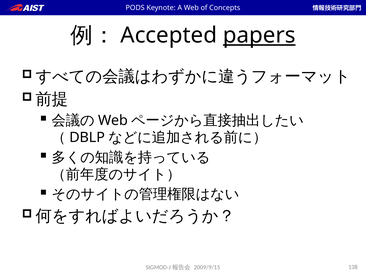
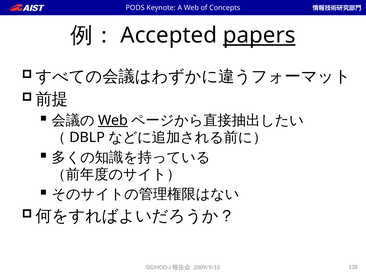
Web underline: none -> present (113, 121)
